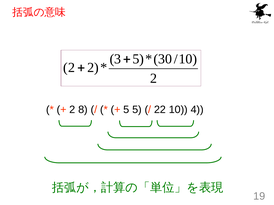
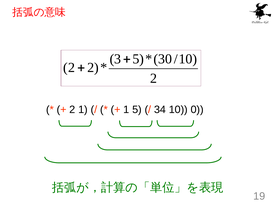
2 8: 8 -> 1 (83, 110)
5: 5 -> 1 (126, 110)
22: 22 -> 34 (160, 110)
4: 4 -> 0 (197, 110)
